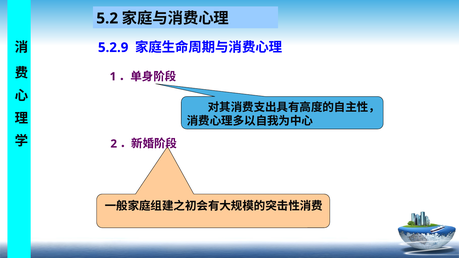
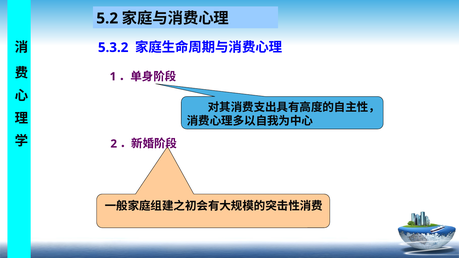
5.2.9: 5.2.9 -> 5.3.2 (113, 48)
